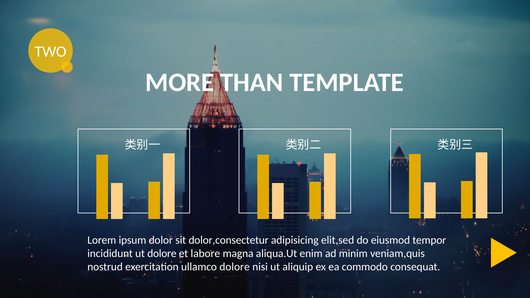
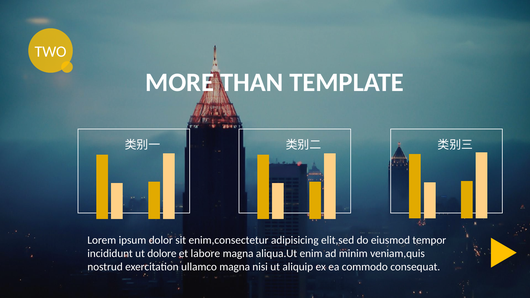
dolor,consectetur: dolor,consectetur -> enim,consectetur (229, 240)
ullamco dolore: dolore -> magna (235, 267)
